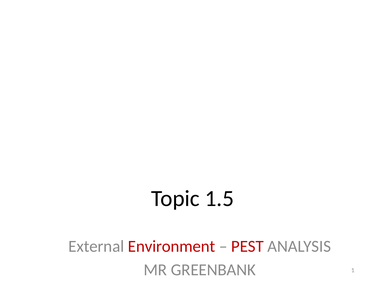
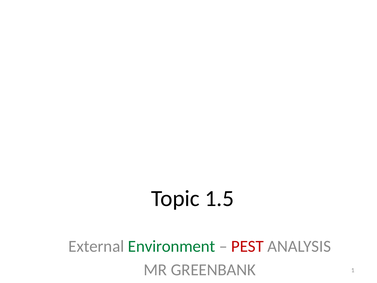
Environment colour: red -> green (172, 246)
